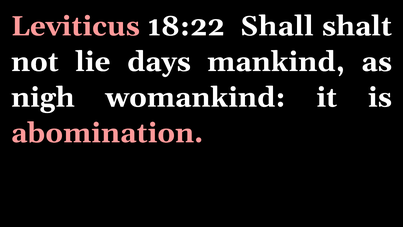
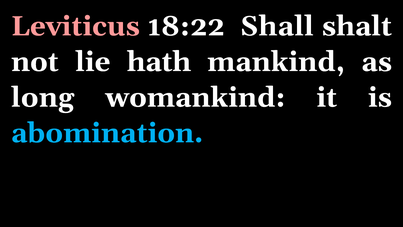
days: days -> hath (159, 62)
nigh: nigh -> long (43, 97)
abomination colour: pink -> light blue (107, 133)
